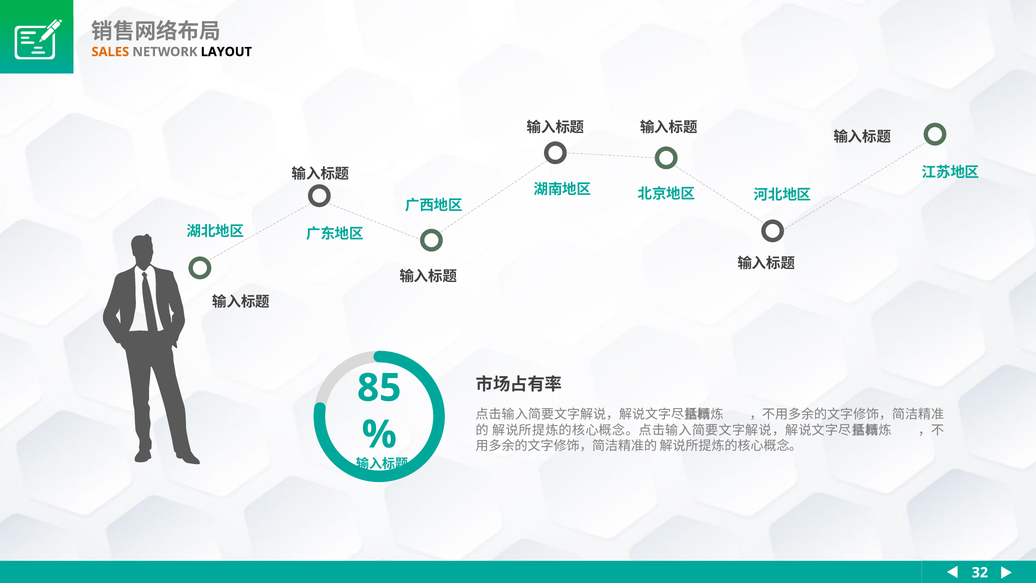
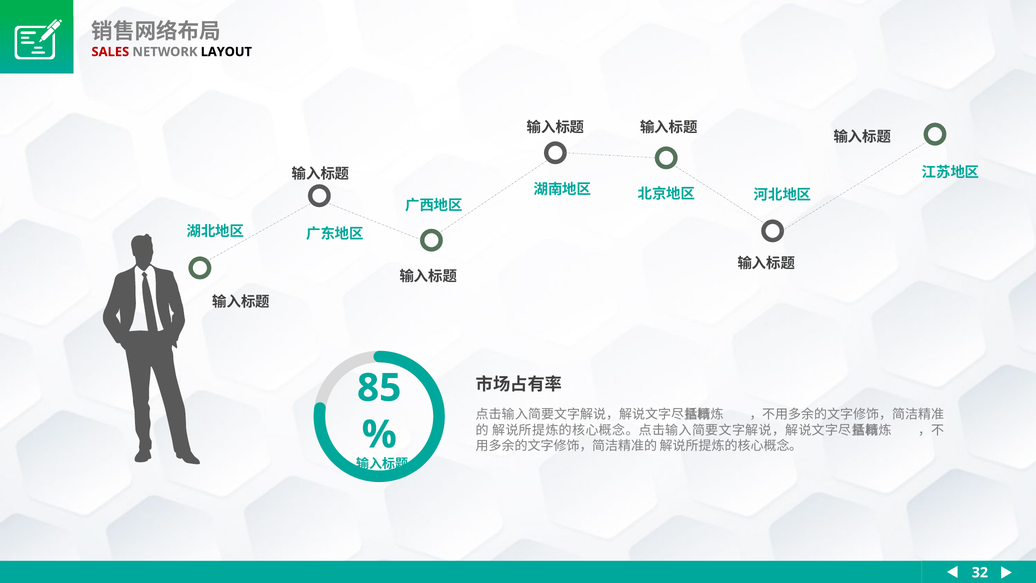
SALES colour: orange -> red (110, 52)
